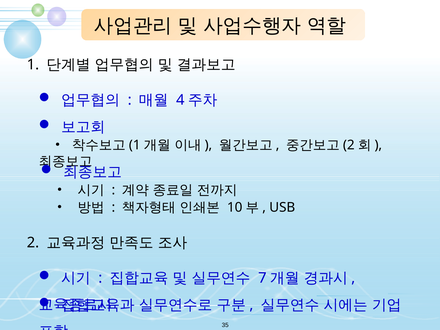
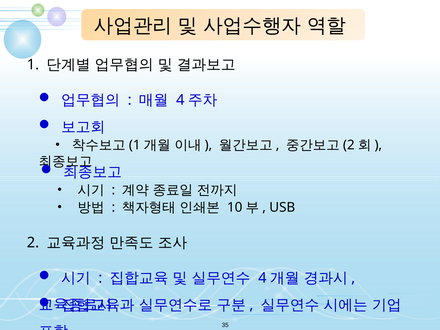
7: 7 -> 4 (262, 278)
